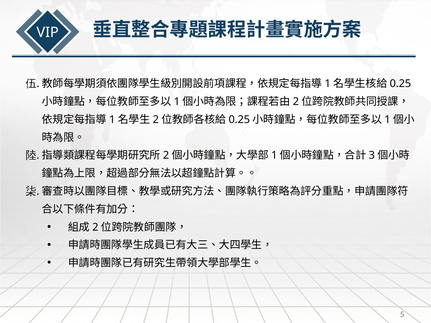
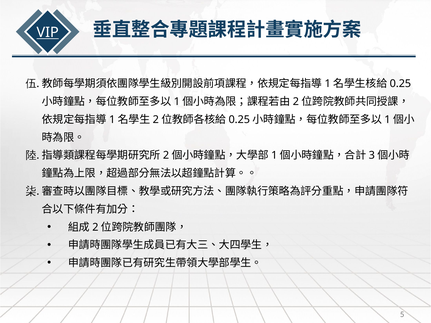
VIP underline: none -> present (48, 33)
